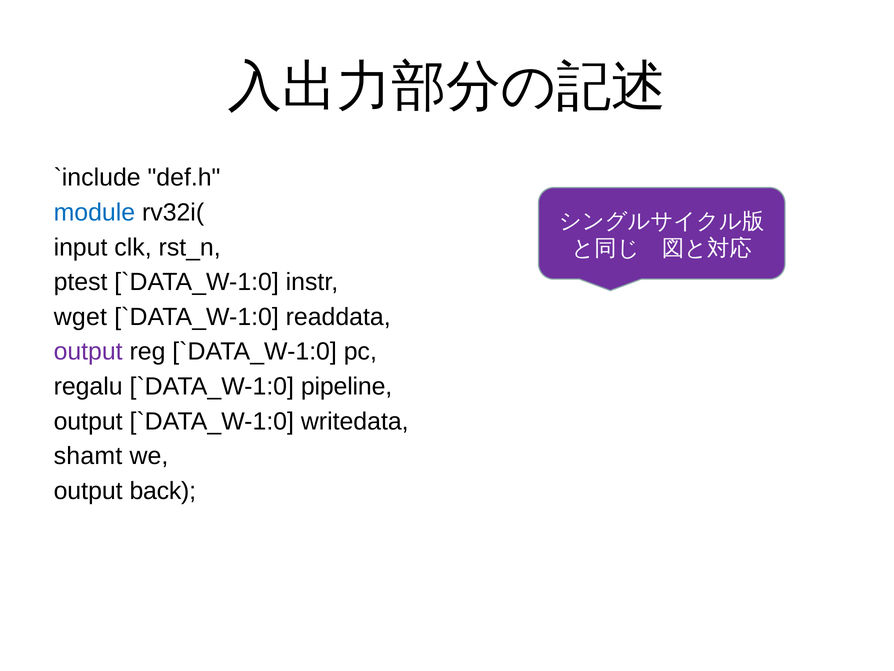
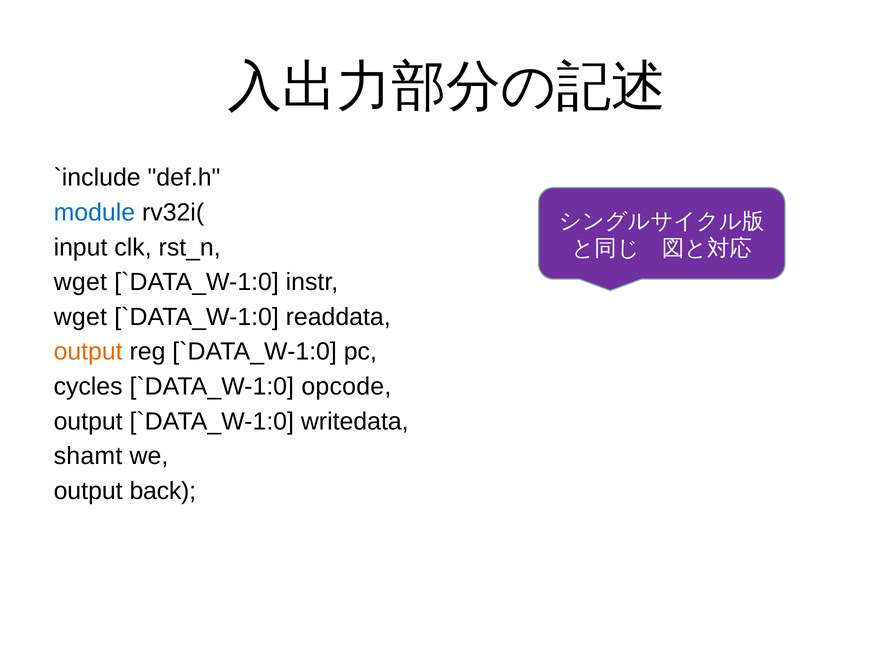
ptest: ptest -> wget (80, 282)
output colour: purple -> orange (88, 351)
regalu: regalu -> cycles (88, 386)
pipeline: pipeline -> opcode (346, 386)
